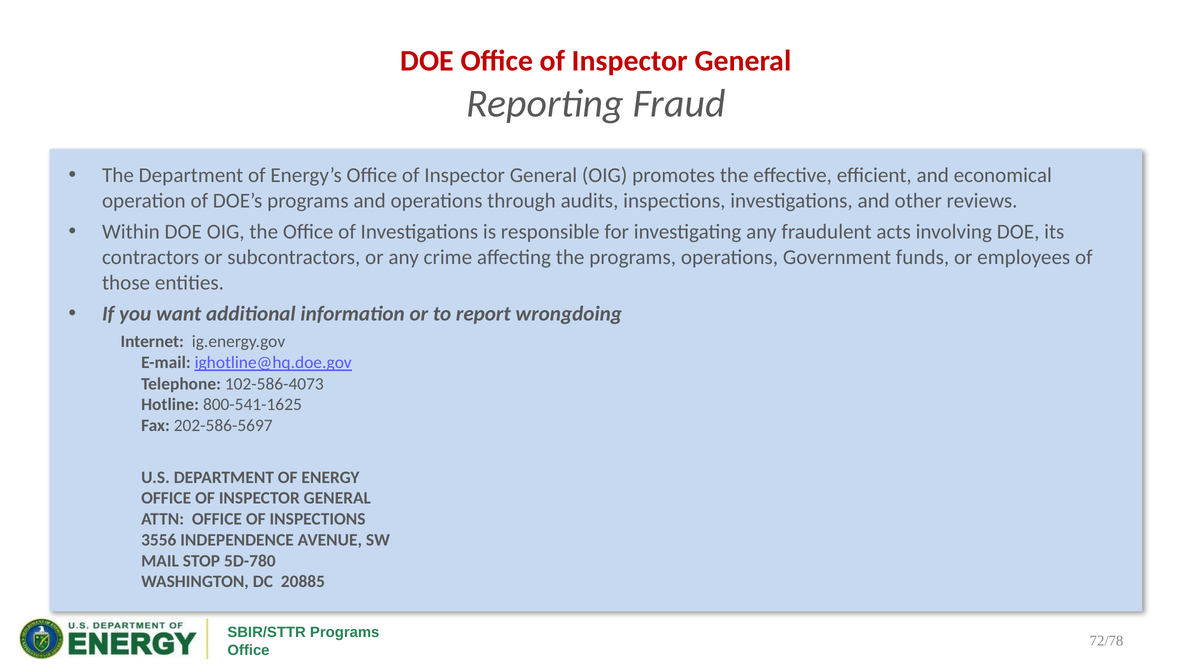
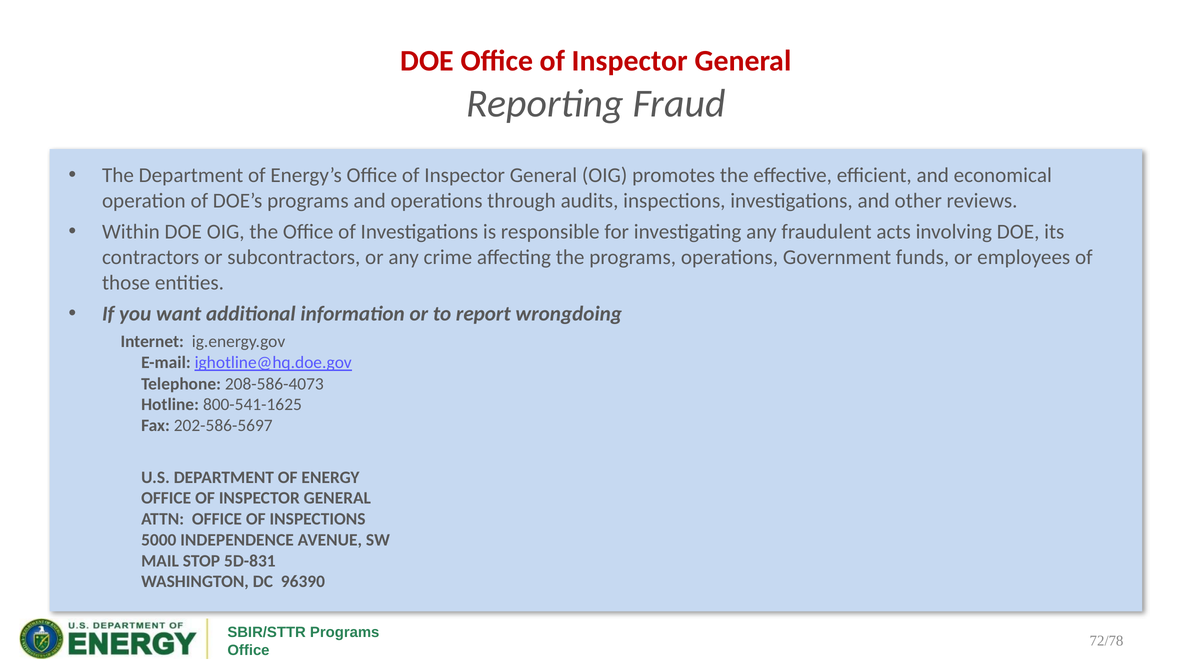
102-586-4073: 102-586-4073 -> 208-586-4073 (274, 383)
3556: 3556 -> 5000 (159, 540)
5D-780: 5D-780 -> 5D-831 (250, 560)
20885: 20885 -> 96390 (303, 581)
